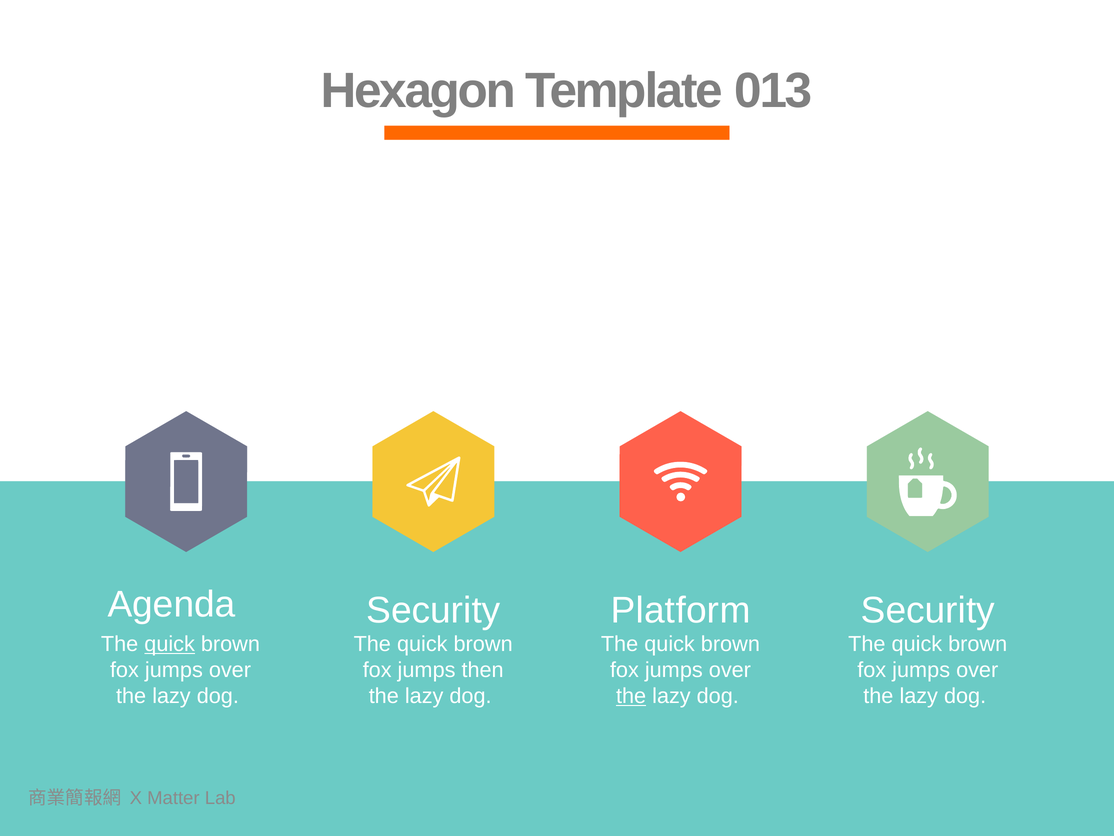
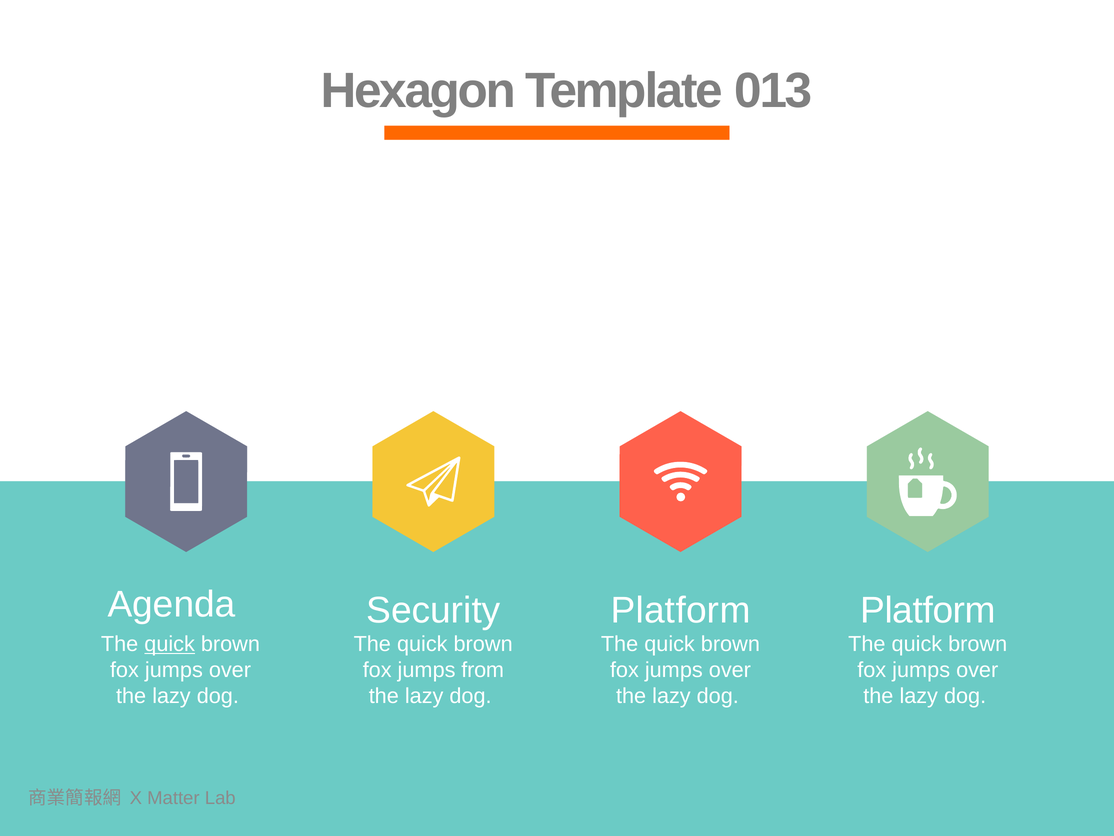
Agenda Security: Security -> Platform (928, 610)
then: then -> from (483, 670)
the underline: present -> none (631, 696)
